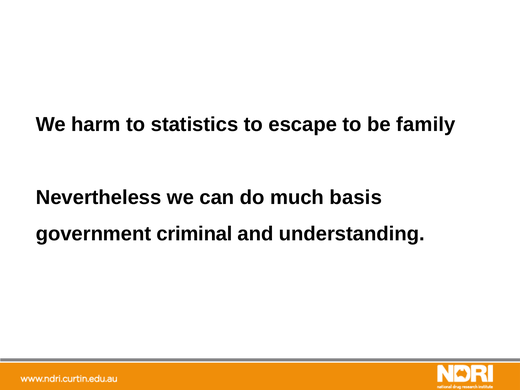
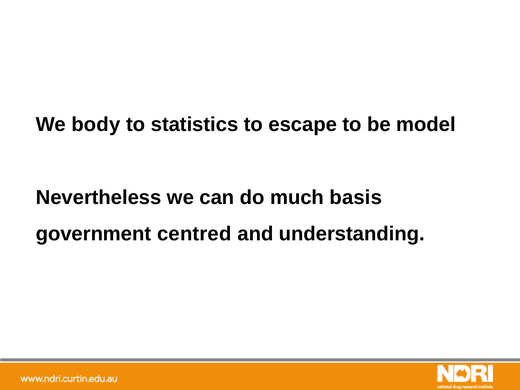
harm: harm -> body (96, 125)
family: family -> model (426, 125)
criminal: criminal -> centred (194, 234)
